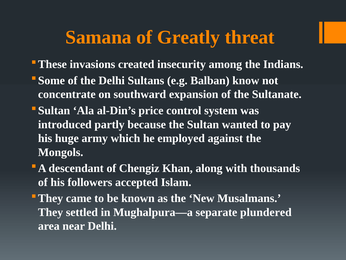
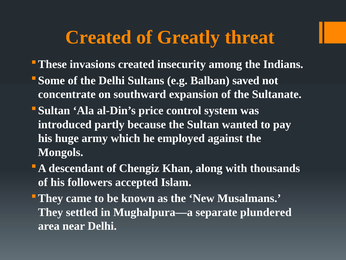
Samana: Samana -> Created (99, 37)
know: know -> saved (246, 80)
